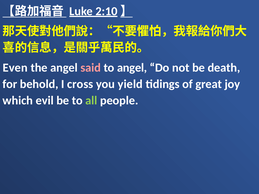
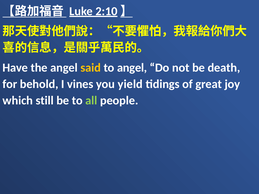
Even: Even -> Have (15, 68)
said colour: pink -> yellow (91, 68)
cross: cross -> vines (80, 84)
evil: evil -> still (45, 101)
